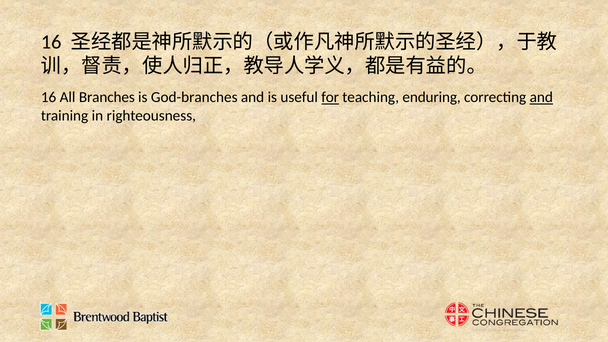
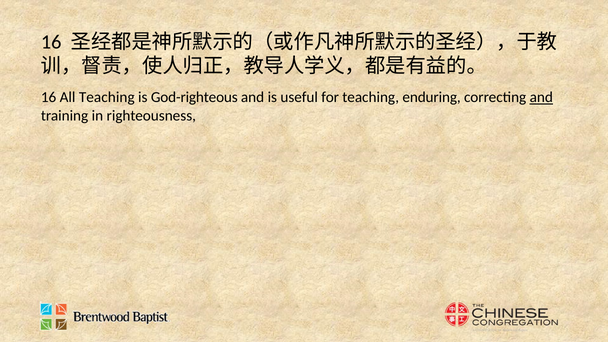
All Branches: Branches -> Teaching (107, 97)
God-branches: God-branches -> God-righteous (194, 97)
for underline: present -> none (330, 97)
